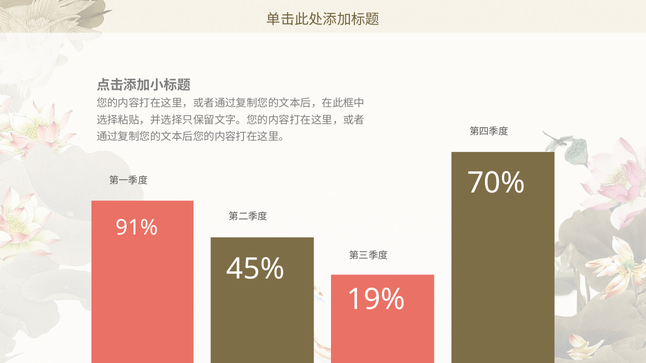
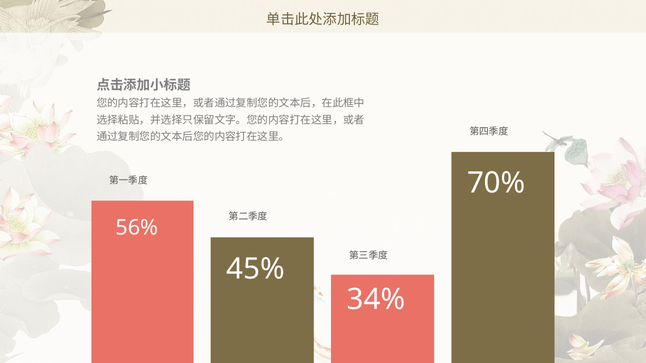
91%: 91% -> 56% (137, 228)
19%: 19% -> 34% (376, 300)
